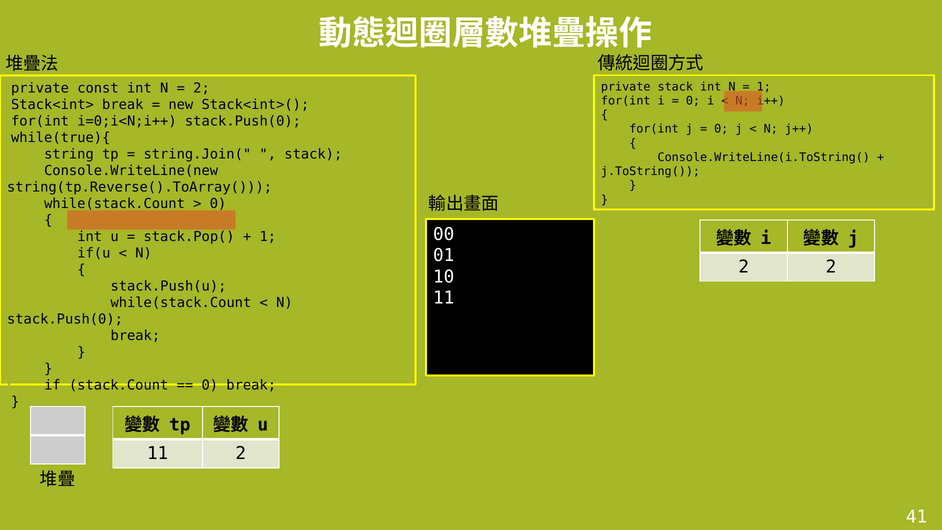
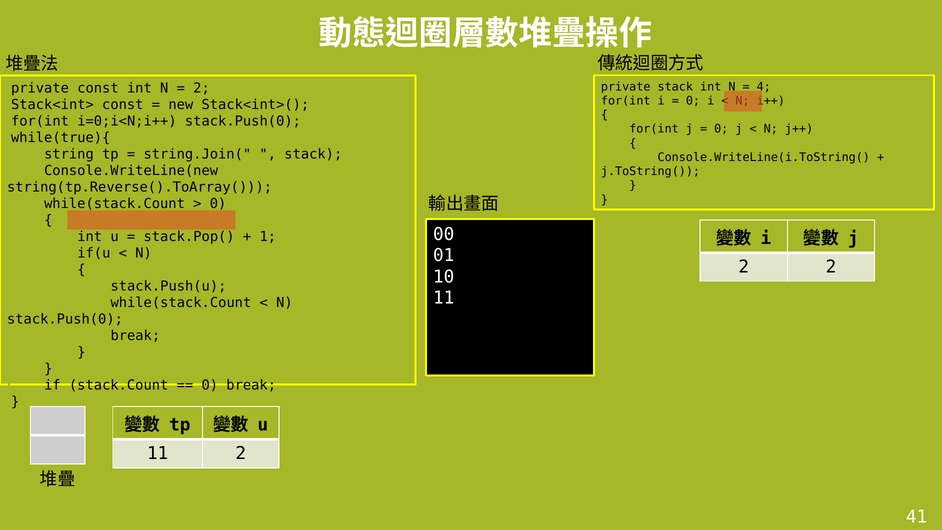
1: 1 -> 4 (764, 87)
Stack<int> break: break -> const (123, 105)
